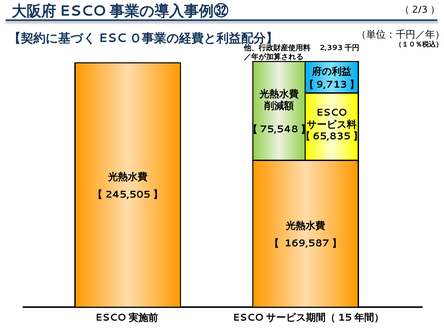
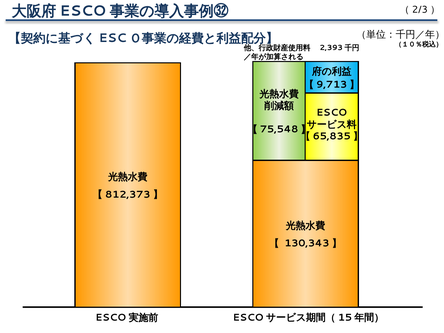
245,505: 245,505 -> 812,373 (128, 195)
169,587: 169,587 -> 130,343 (307, 243)
